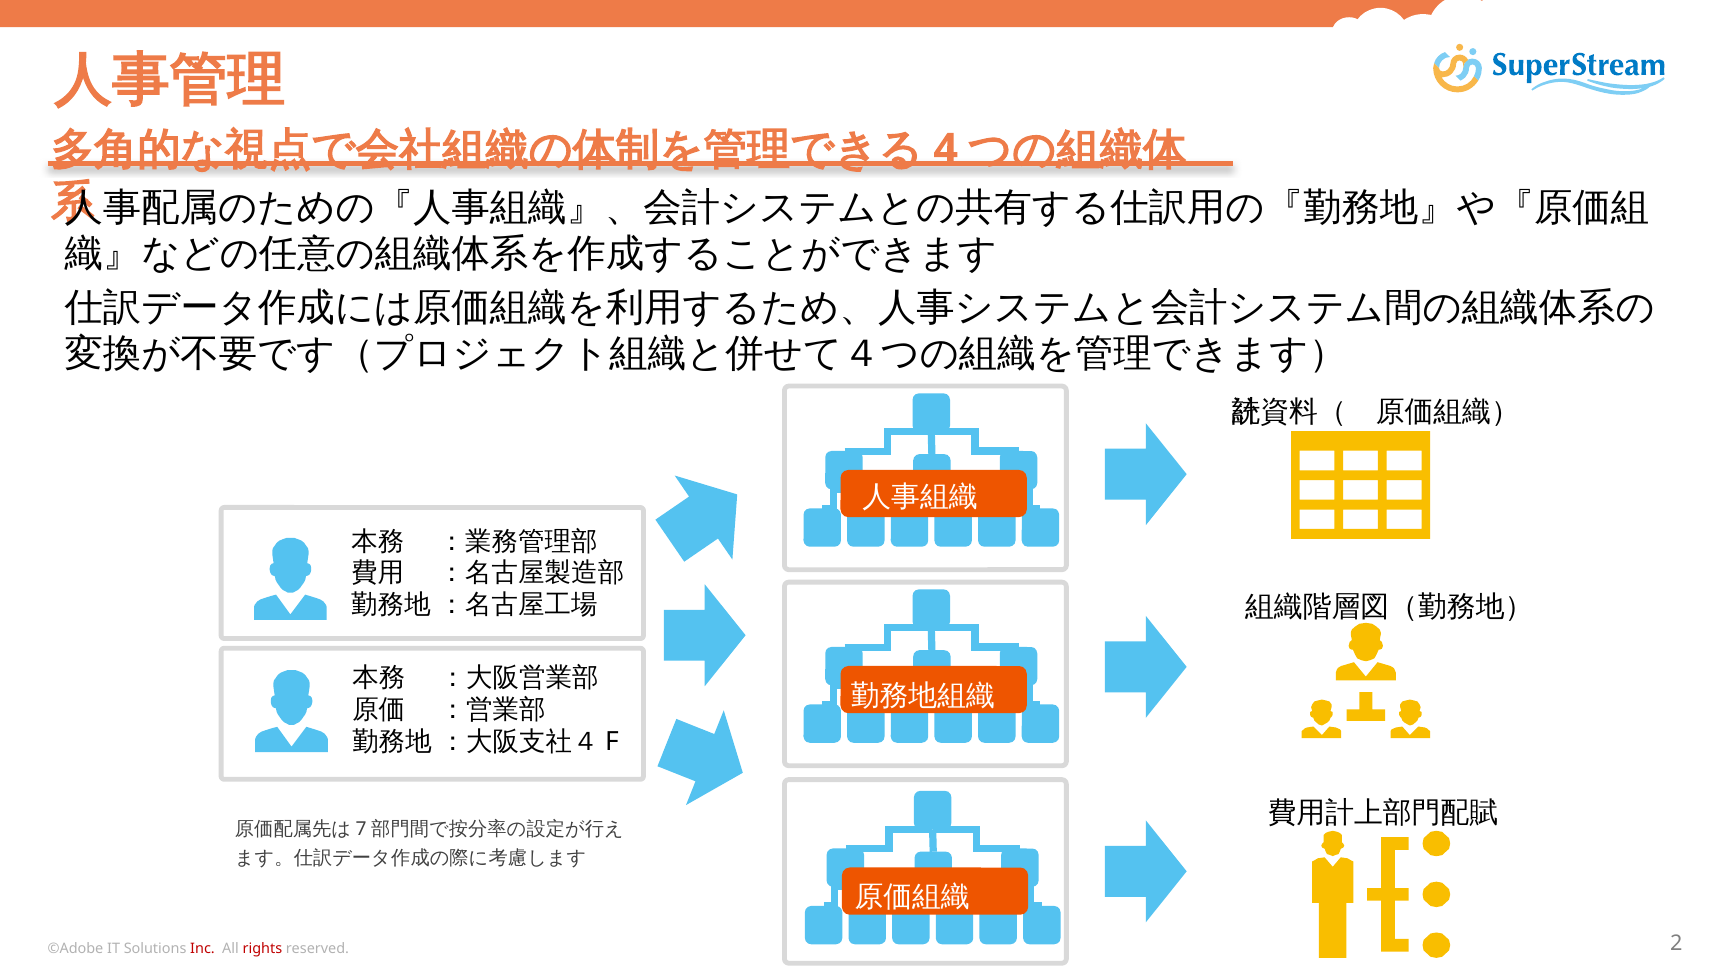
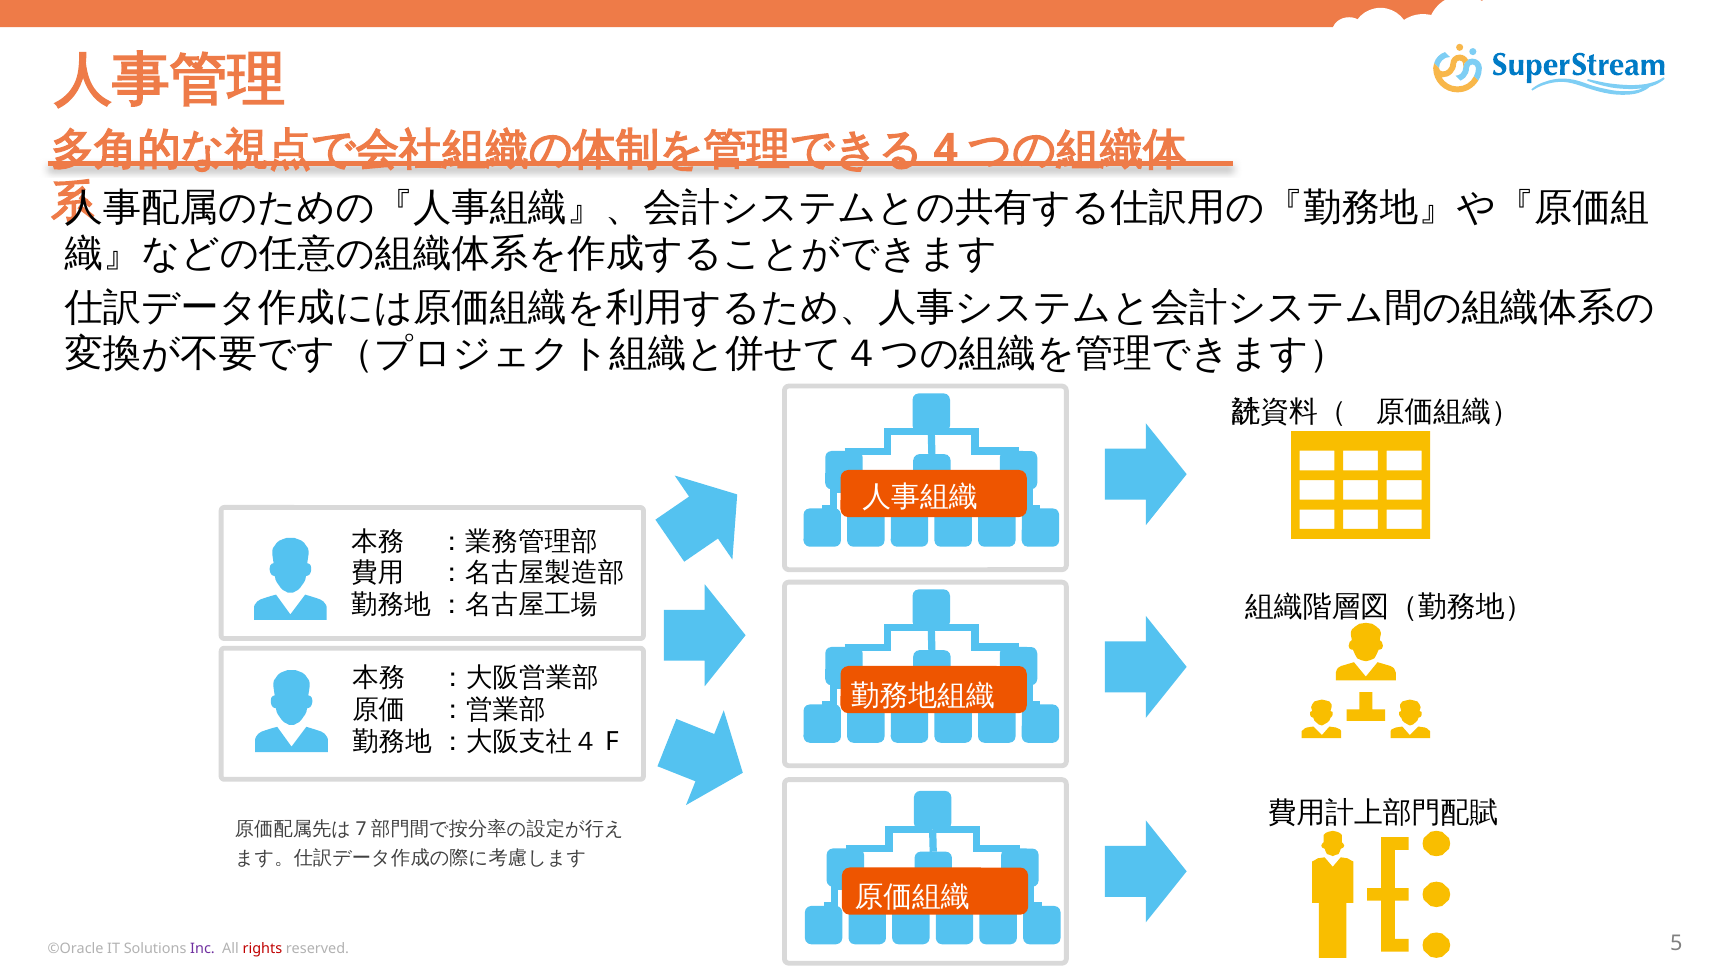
©Adobe: ©Adobe -> ©Oracle (76, 949)
Inc colour: red -> purple (202, 949)
2: 2 -> 5 (1676, 944)
